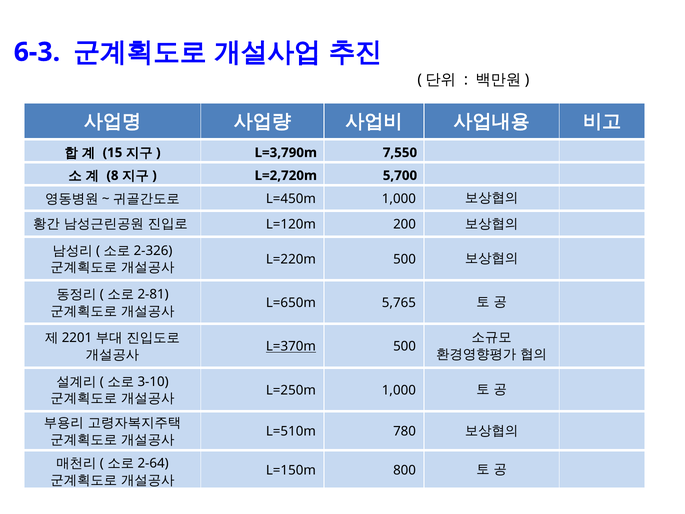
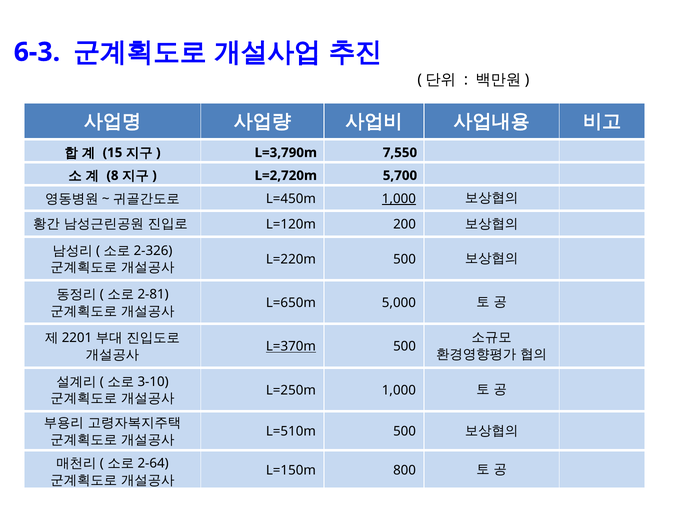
1,000 underline: none -> present (399, 199)
5,765: 5,765 -> 5,000 (399, 303)
L=510m 780: 780 -> 500 (405, 431)
